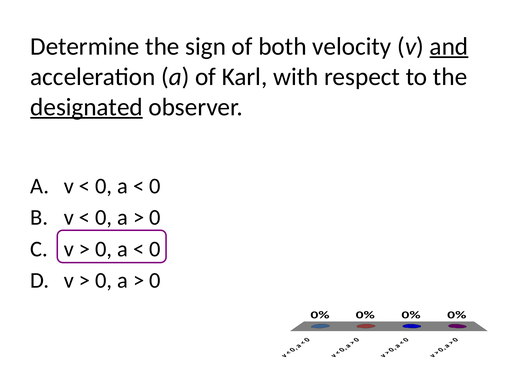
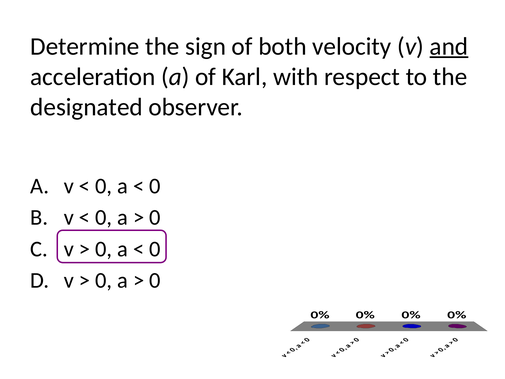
designated underline: present -> none (87, 107)
